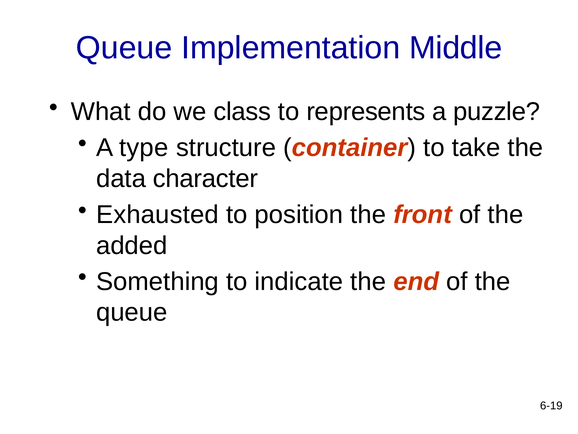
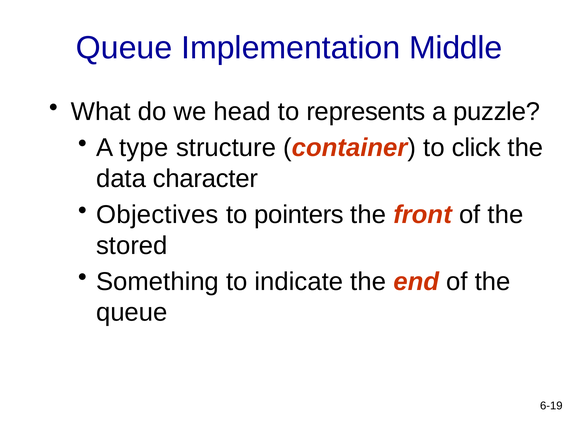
class: class -> head (242, 112)
take: take -> click (476, 148)
Exhausted: Exhausted -> Objectives (157, 214)
position: position -> pointers (299, 214)
added: added -> stored (132, 245)
